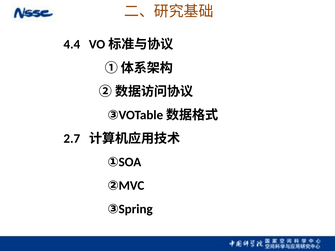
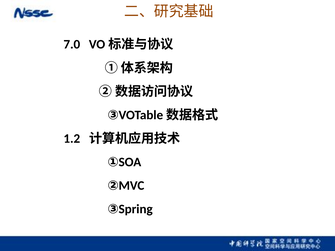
4.4: 4.4 -> 7.0 (72, 44)
2.7: 2.7 -> 1.2 (72, 139)
